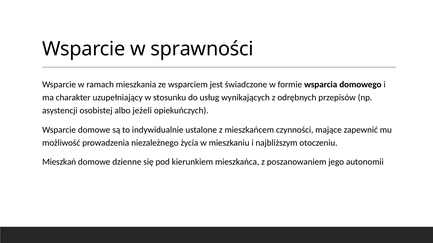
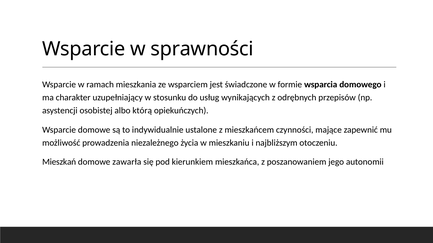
jeżeli: jeżeli -> którą (142, 111)
dzienne: dzienne -> zawarła (127, 162)
